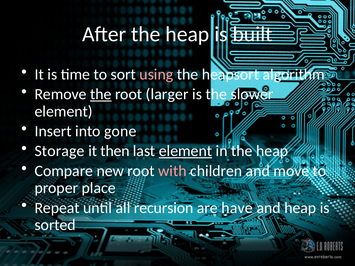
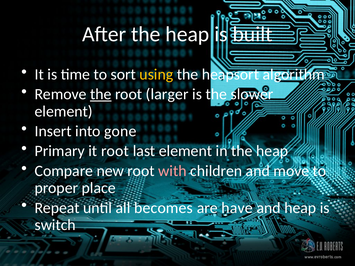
using colour: pink -> yellow (156, 74)
Storage: Storage -> Primary (60, 151)
it then: then -> root (115, 151)
element underline: present -> none (185, 151)
recursion: recursion -> becomes (164, 208)
sorted: sorted -> switch (55, 225)
